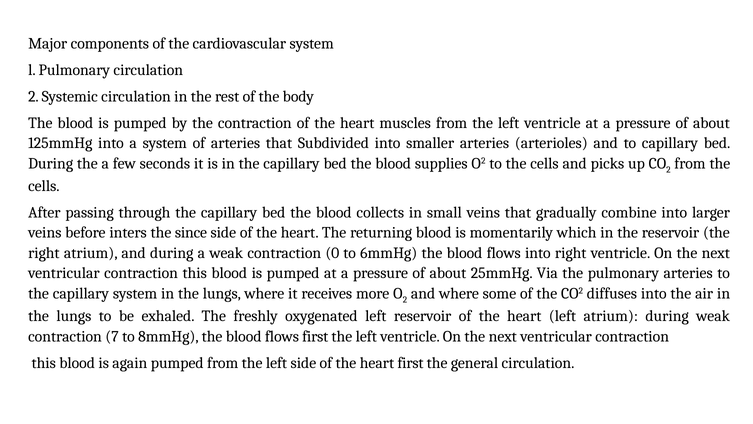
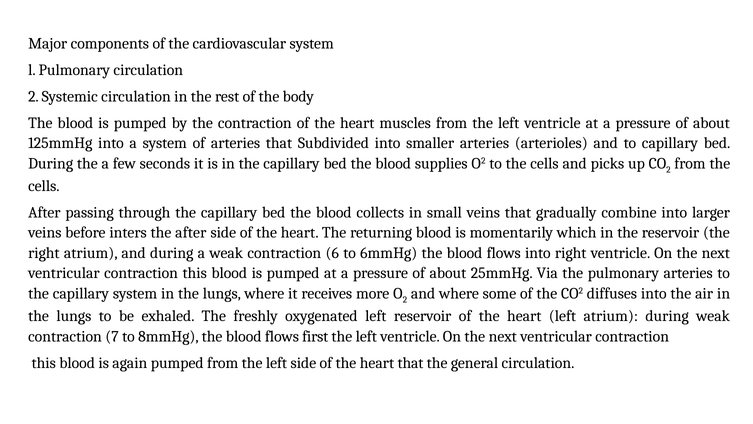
the since: since -> after (191, 233)
0: 0 -> 6 (332, 253)
heart first: first -> that (410, 362)
